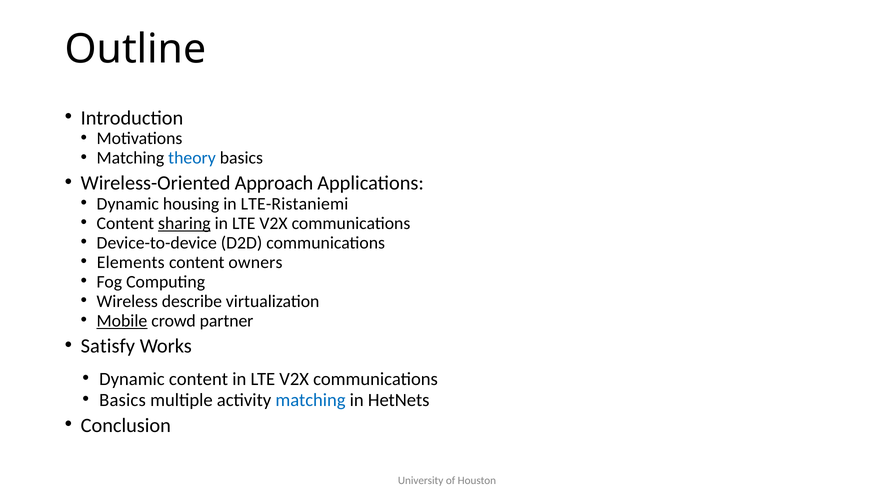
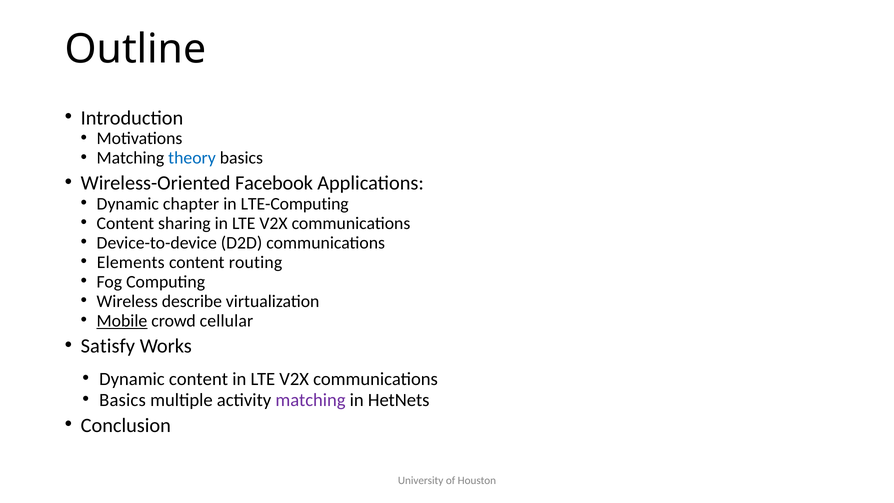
Approach: Approach -> Facebook (274, 183)
housing: housing -> chapter (191, 204)
LTE-Ristaniemi: LTE-Ristaniemi -> LTE-Computing (295, 204)
sharing underline: present -> none (184, 223)
owners: owners -> routing (255, 262)
partner: partner -> cellular (226, 321)
matching colour: blue -> purple (310, 400)
